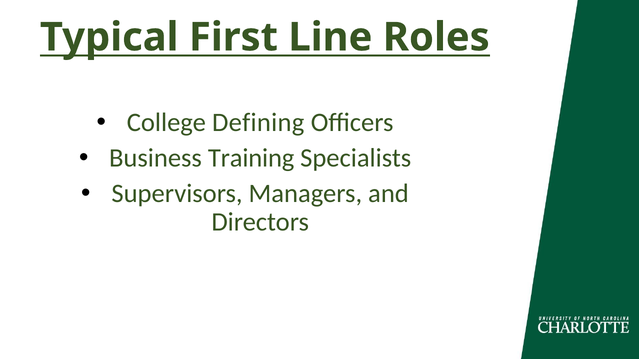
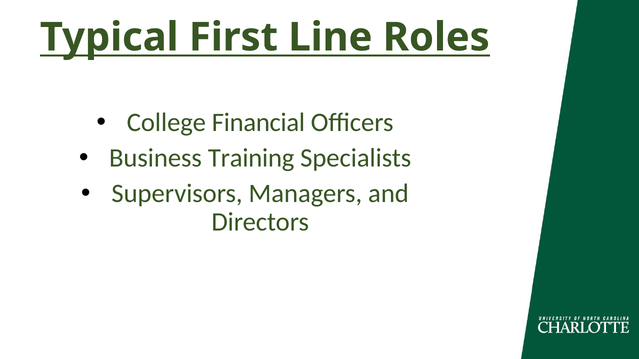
Defining: Defining -> Financial (258, 123)
